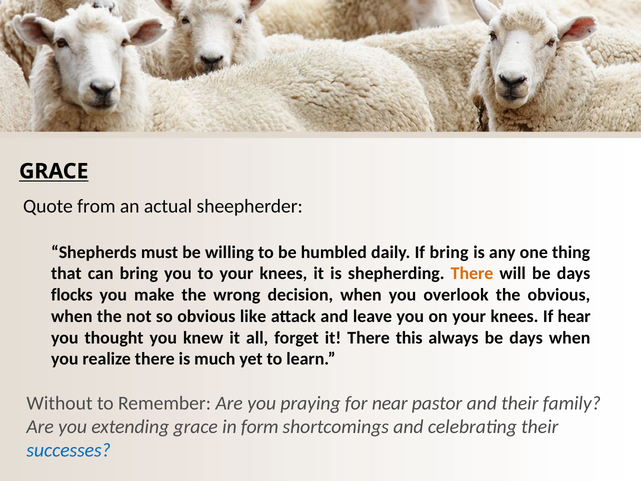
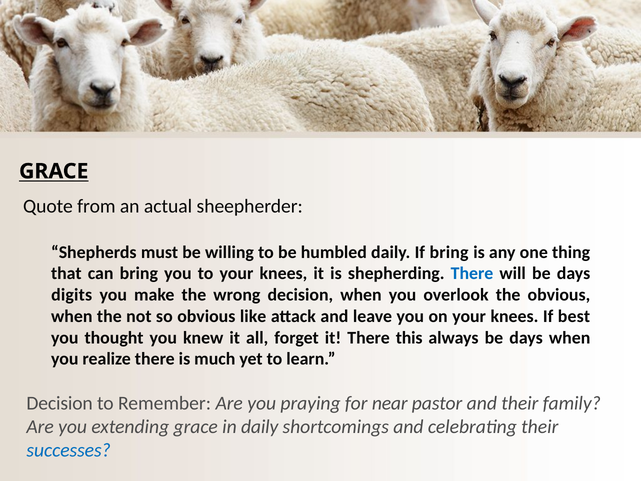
There colour: orange -> blue (472, 273)
flocks: flocks -> digits (72, 295)
hear: hear -> best (574, 316)
Without: Without -> Decision (60, 403)
in form: form -> daily (260, 427)
